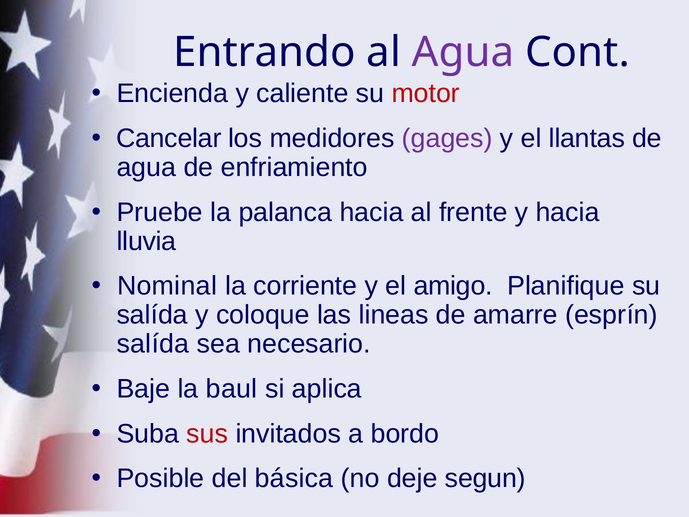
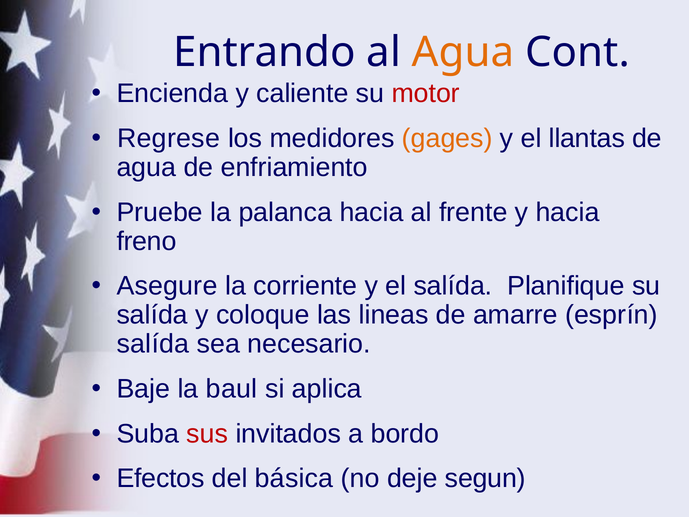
Agua colour: purple -> orange (463, 52)
Cancelar: Cancelar -> Regrese (169, 138)
gages colour: purple -> orange (447, 138)
lluvia: lluvia -> freno (147, 241)
Nominal: Nominal -> Asegure (167, 286)
el amigo: amigo -> salída (453, 286)
Posible: Posible -> Efectos (161, 478)
